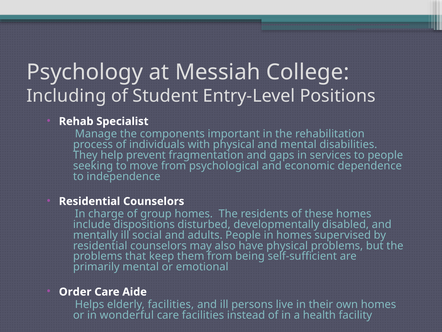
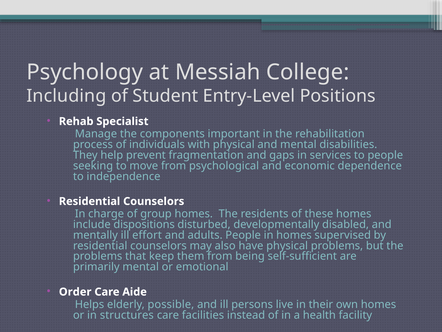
social: social -> effort (147, 235)
elderly facilities: facilities -> possible (171, 304)
wonderful: wonderful -> structures (127, 315)
